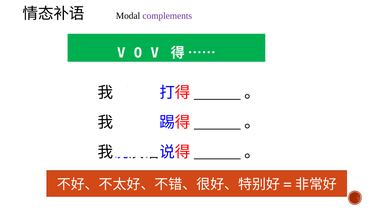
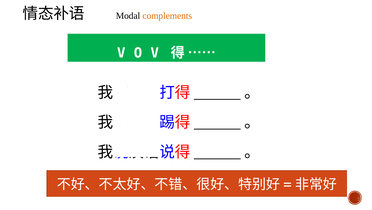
complements colour: purple -> orange (167, 16)
